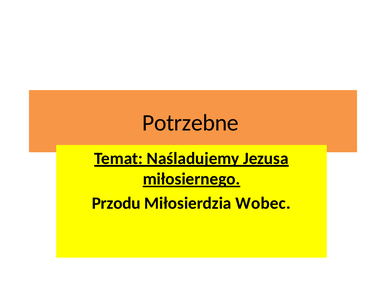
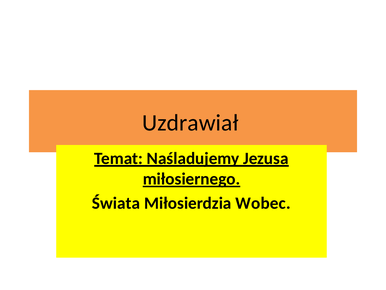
Potrzebne: Potrzebne -> Uzdrawiał (190, 123)
Przodu: Przodu -> Świata (116, 203)
